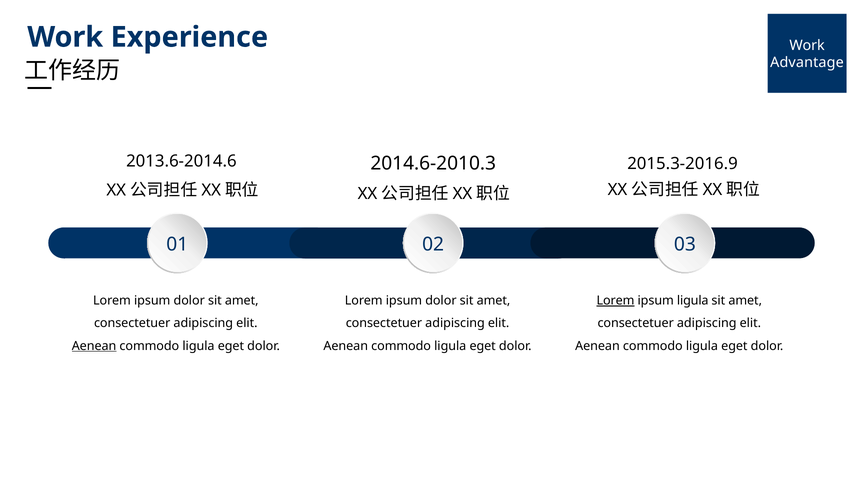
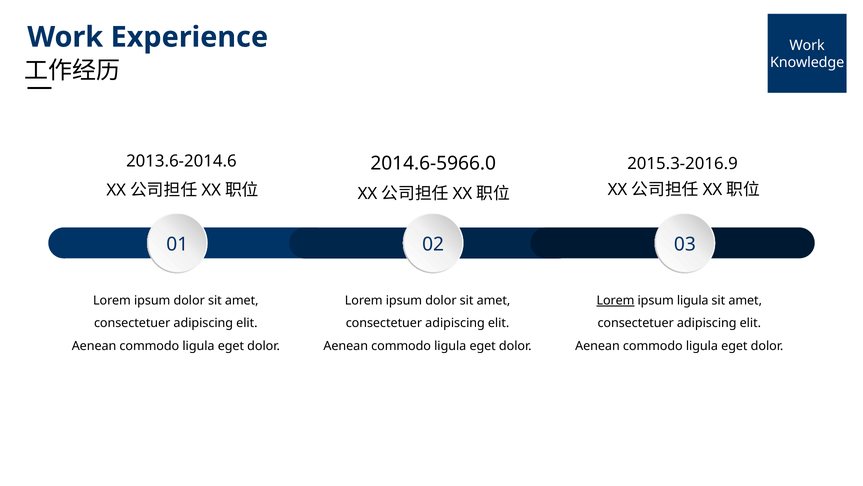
Advantage: Advantage -> Knowledge (807, 63)
2014.6-2010.3: 2014.6-2010.3 -> 2014.6-5966.0 (433, 163)
Aenean underline: present -> none (94, 346)
